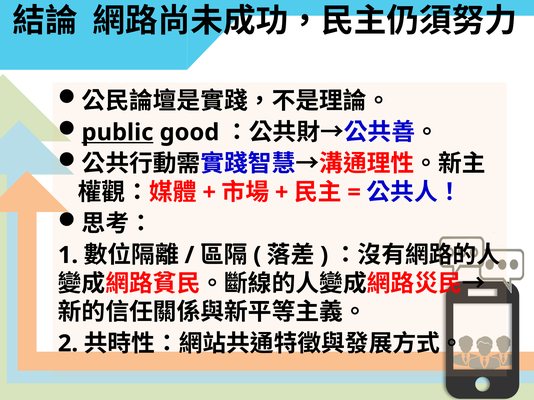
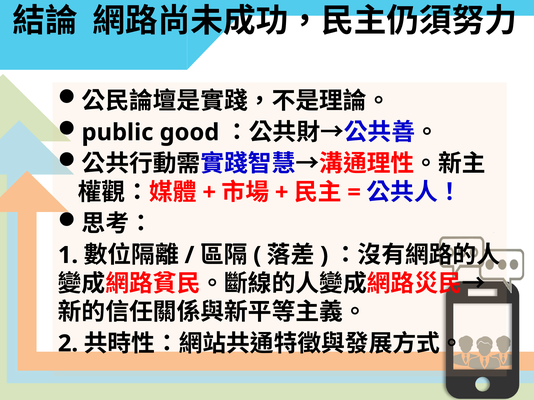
public underline: present -> none (118, 133)
